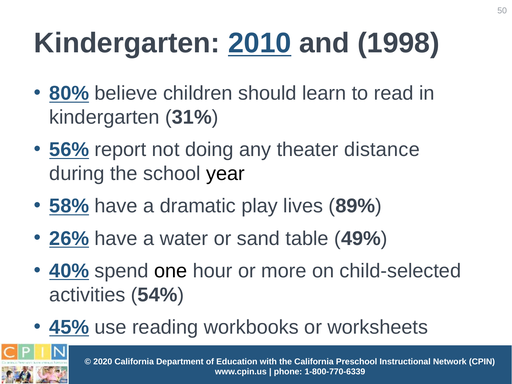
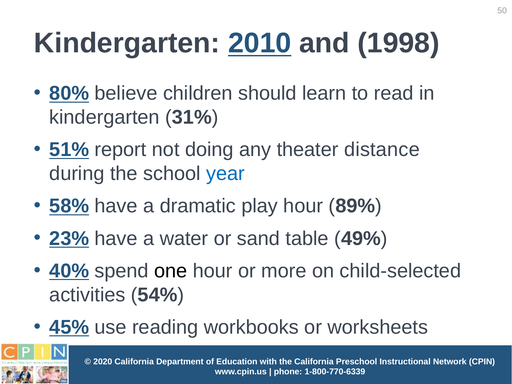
56%: 56% -> 51% (69, 150)
year colour: black -> blue (225, 174)
play lives: lives -> hour (303, 206)
26%: 26% -> 23% (69, 238)
